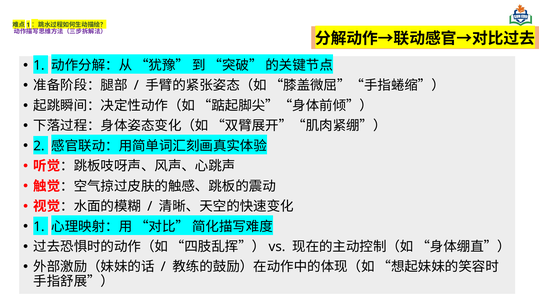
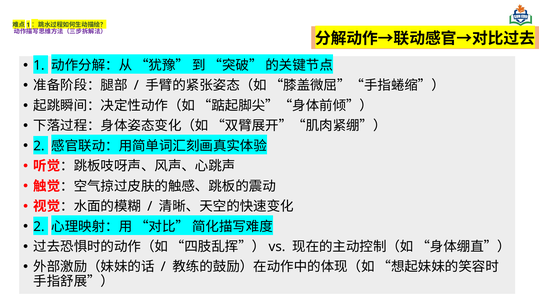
1: 1 -> 2 (39, 227)
